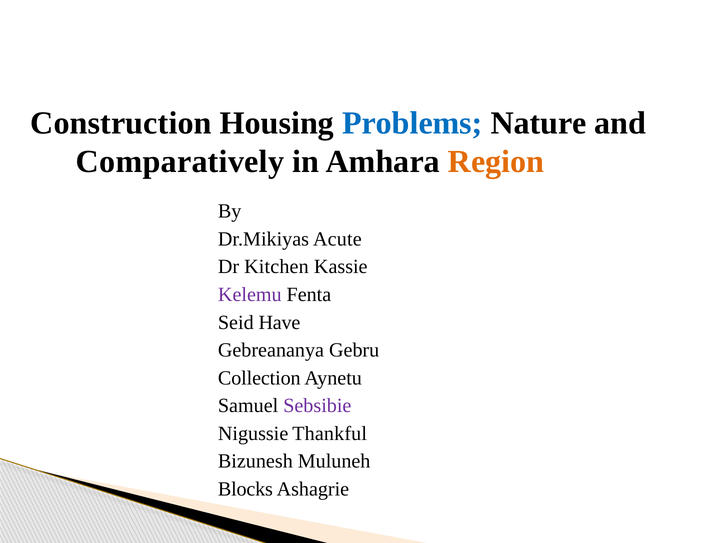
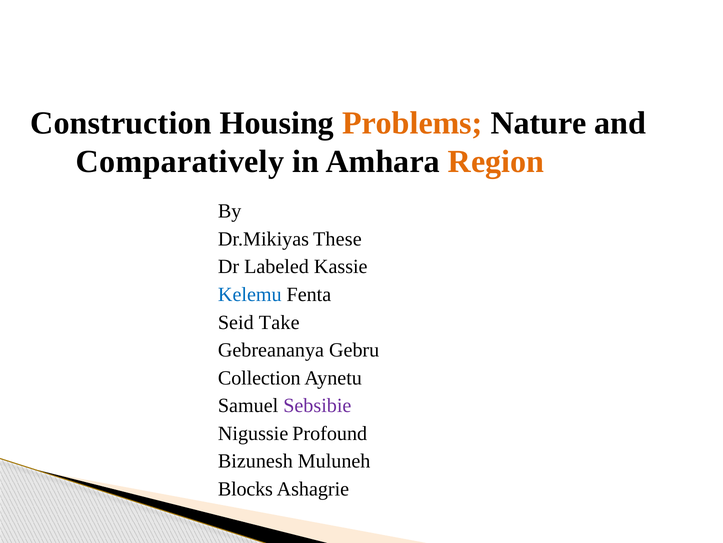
Problems colour: blue -> orange (412, 123)
Acute: Acute -> These (337, 239)
Kitchen: Kitchen -> Labeled (277, 266)
Kelemu colour: purple -> blue (250, 294)
Have: Have -> Take (279, 322)
Thankful: Thankful -> Profound (330, 433)
